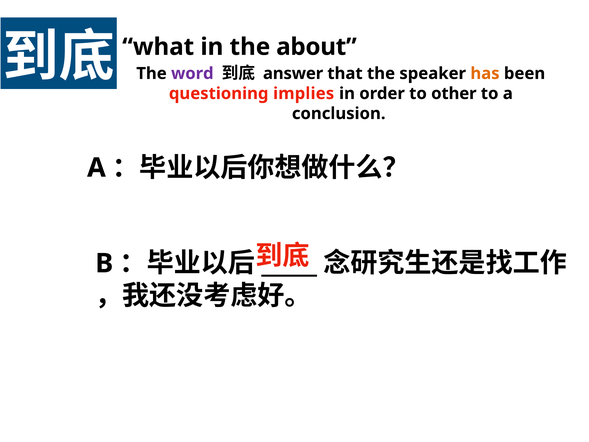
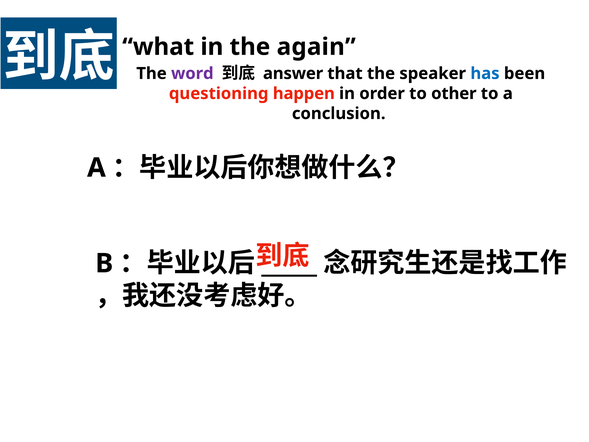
has colour: orange -> blue (485, 73)
about: about -> again (316, 47)
implies: implies -> happen (304, 93)
